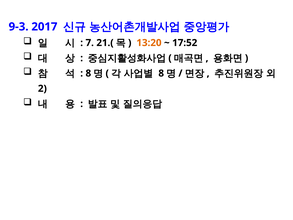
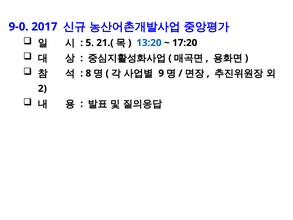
9-3: 9-3 -> 9-0 (19, 27)
7: 7 -> 5 (90, 43)
13:20 colour: orange -> blue (149, 43)
17:52: 17:52 -> 17:20 (185, 43)
8: 8 -> 9 (161, 73)
